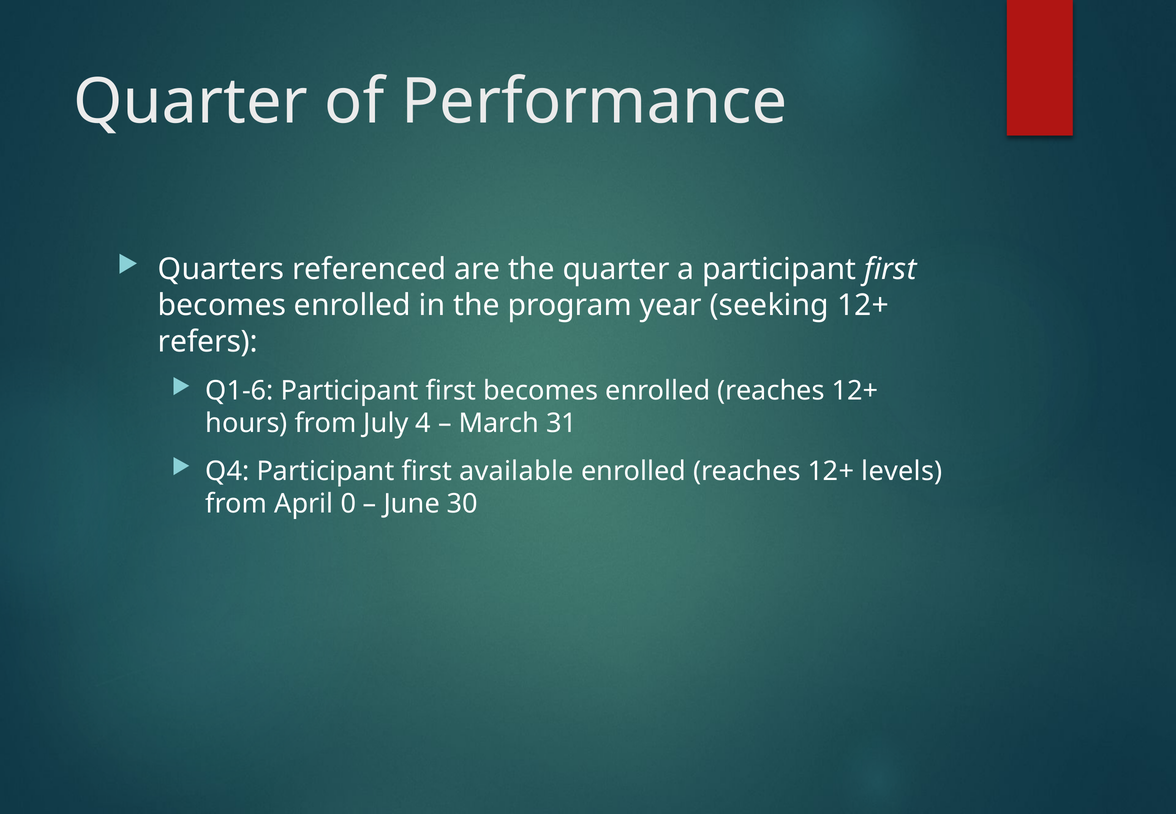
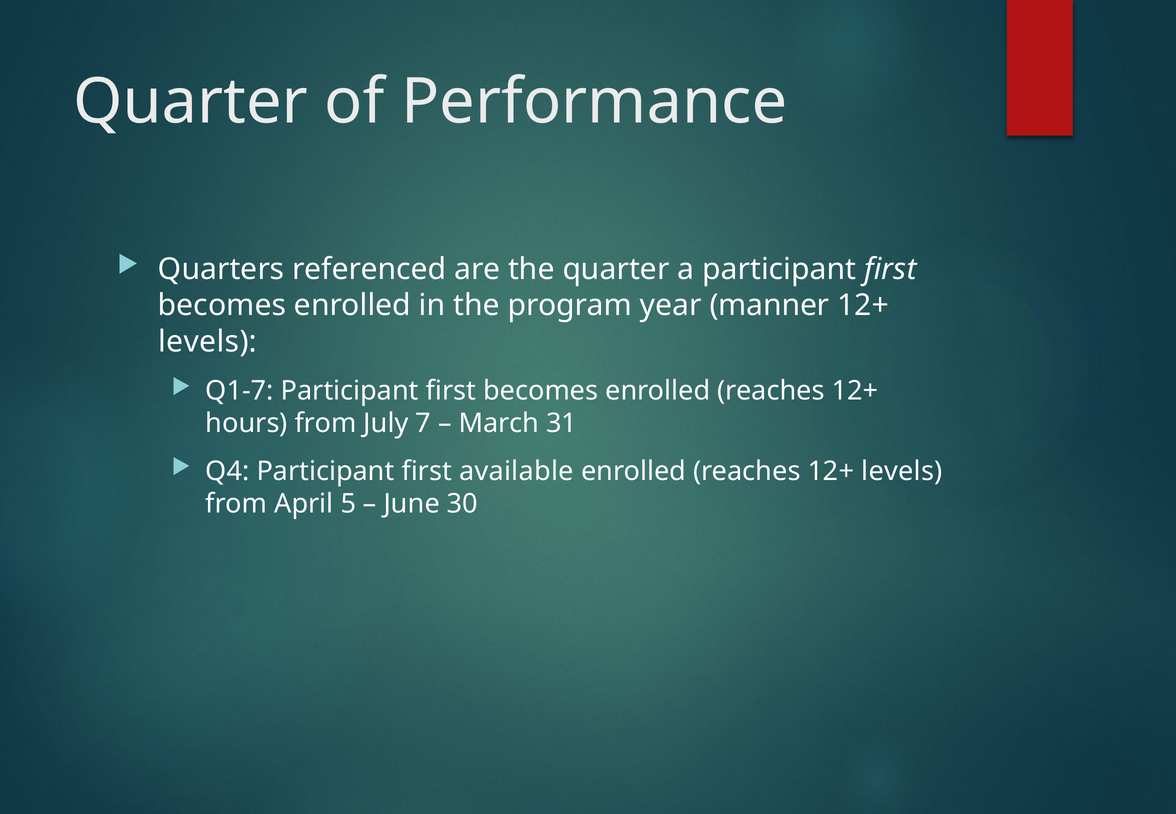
seeking: seeking -> manner (769, 306)
refers: refers -> levels (208, 342)
Q1-6: Q1-6 -> Q1-7 (240, 391)
4: 4 -> 7 (423, 424)
0: 0 -> 5 (348, 504)
